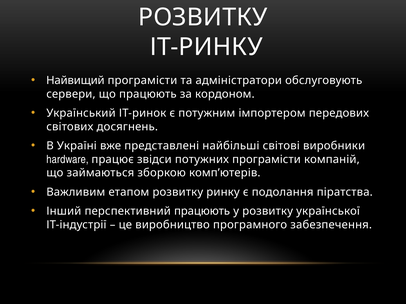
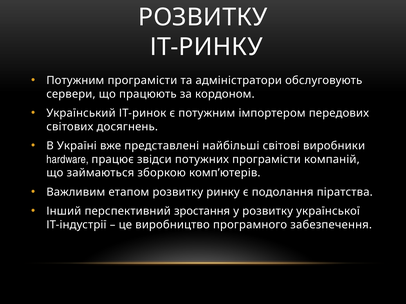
Найвищий: Найвищий -> Потужним (75, 81)
перспективний працюють: працюють -> зростання (202, 212)
